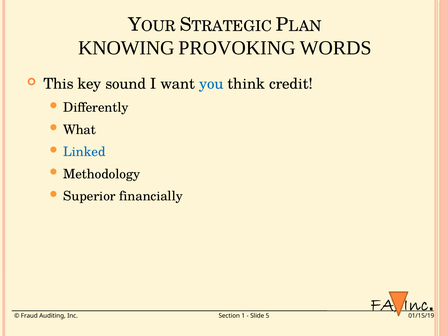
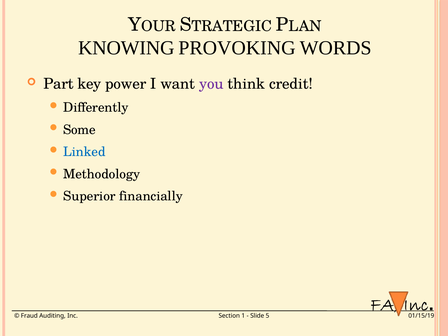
This: This -> Part (59, 84)
sound: sound -> power (126, 84)
you colour: blue -> purple (211, 84)
What: What -> Some (79, 130)
